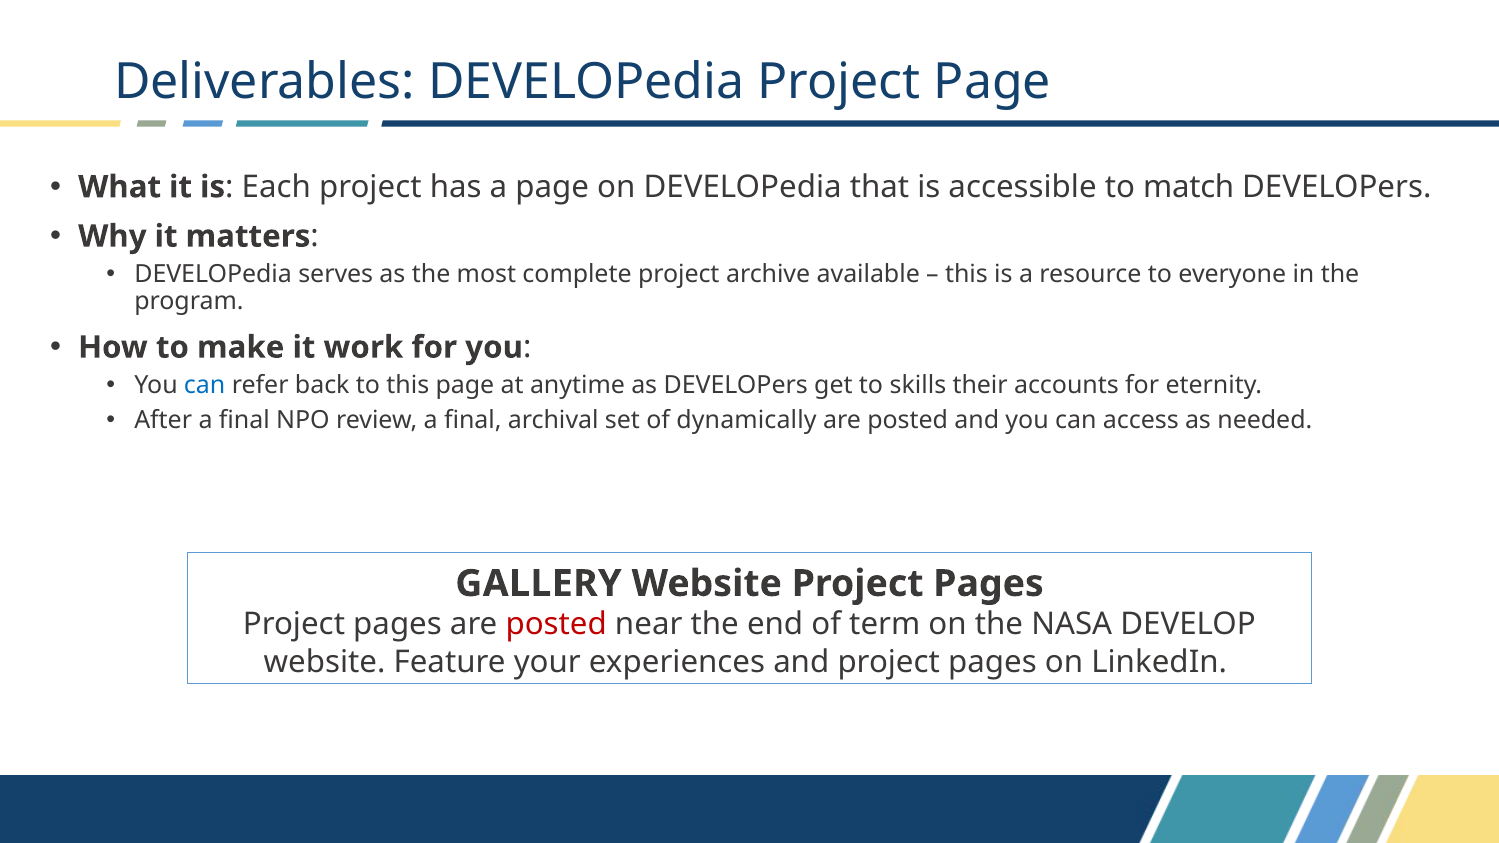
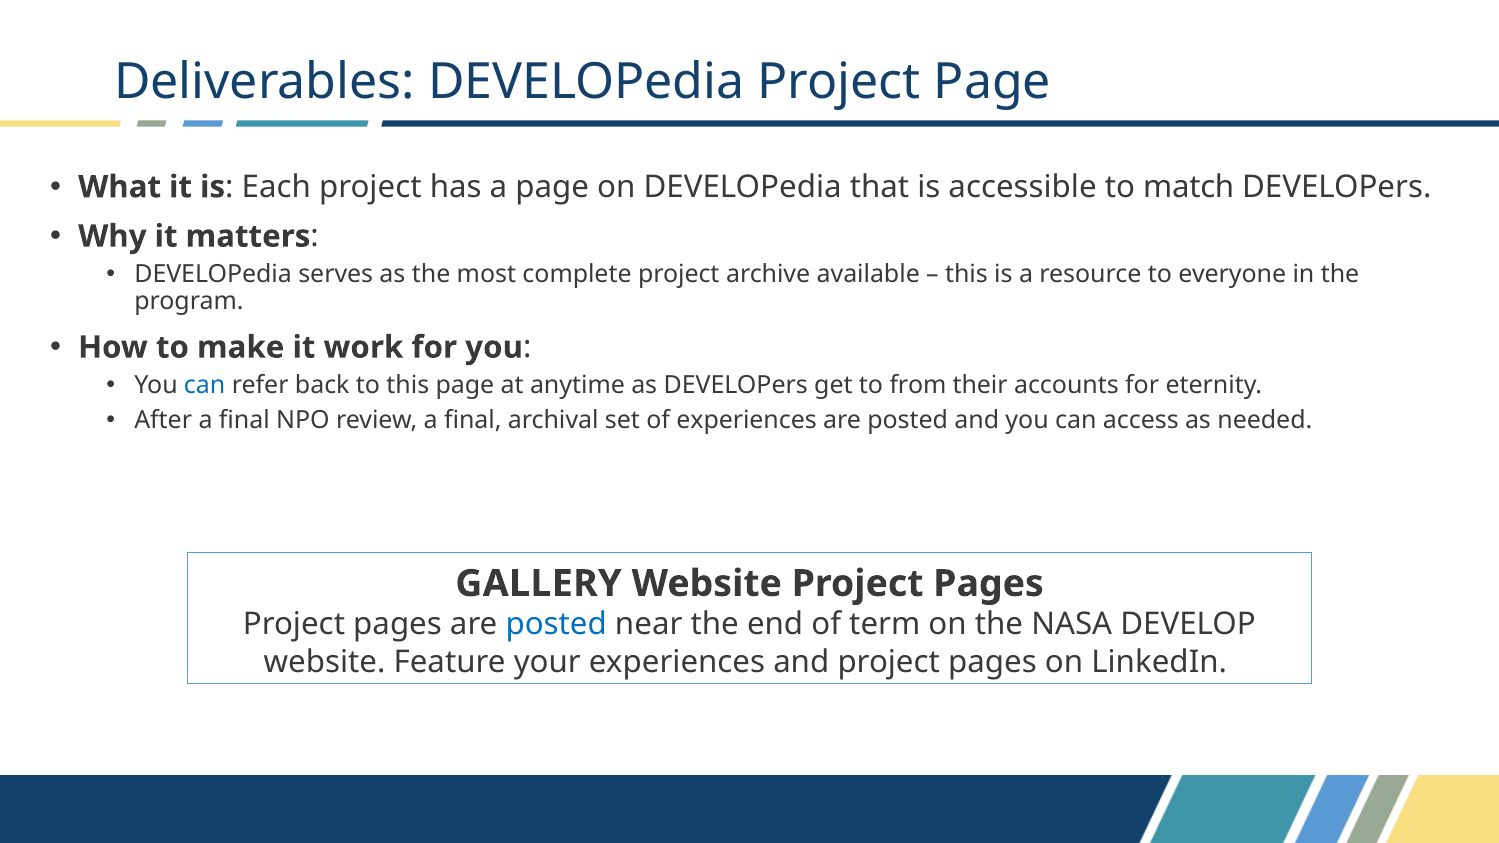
skills: skills -> from (918, 386)
of dynamically: dynamically -> experiences (747, 420)
posted colour: red -> blue (556, 625)
